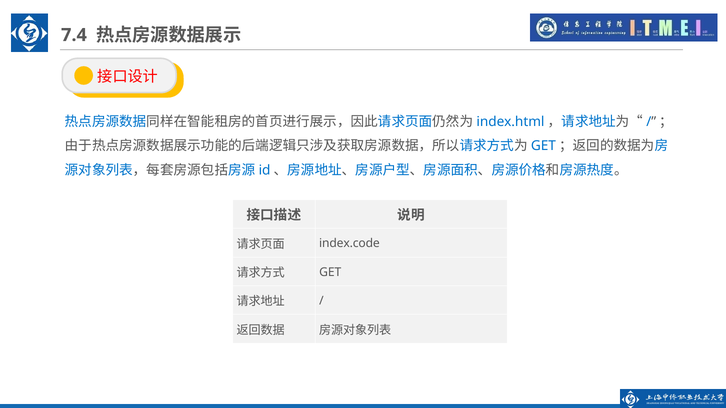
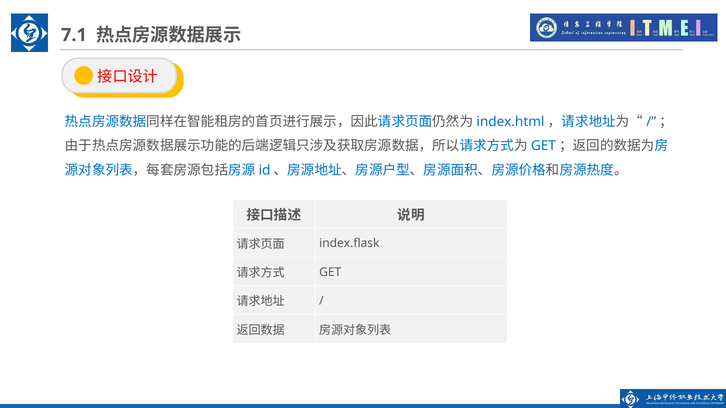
7.4: 7.4 -> 7.1 (74, 35)
index.code: index.code -> index.flask (349, 244)
